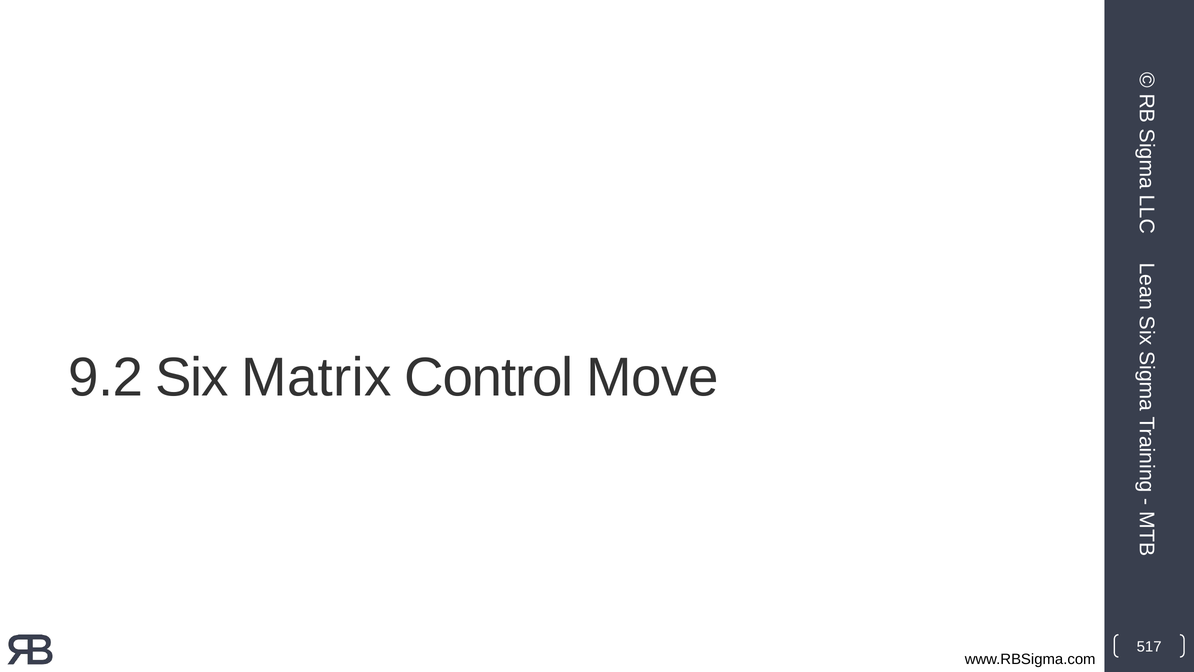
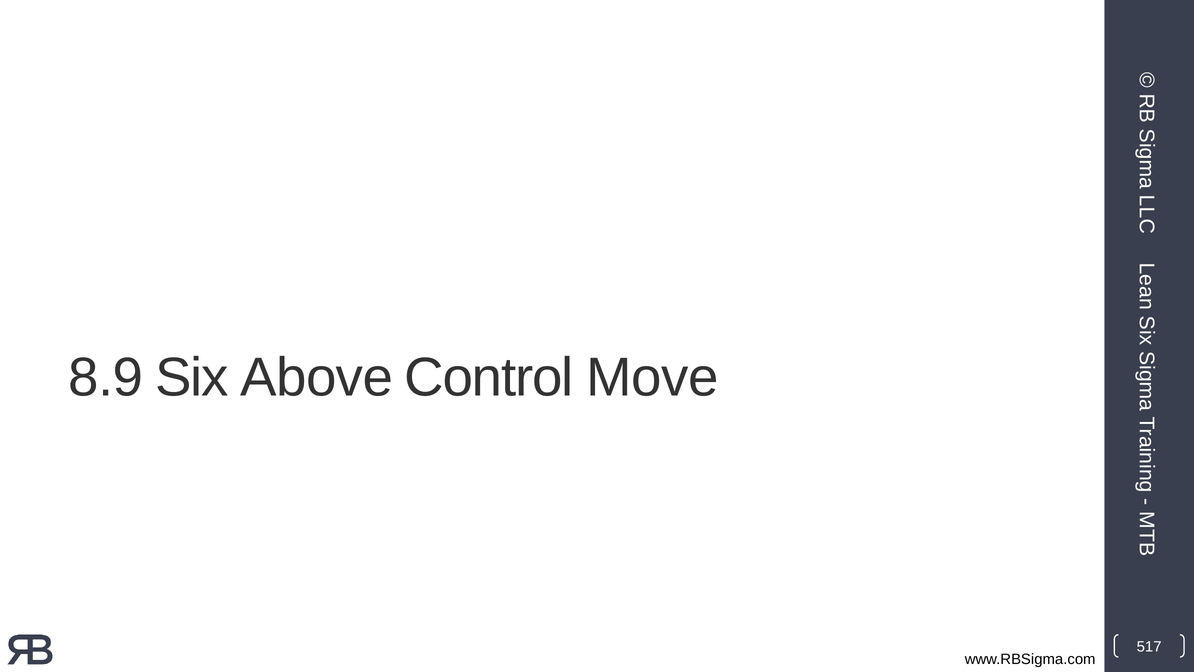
9.2: 9.2 -> 8.9 (106, 377)
Matrix: Matrix -> Above (317, 377)
